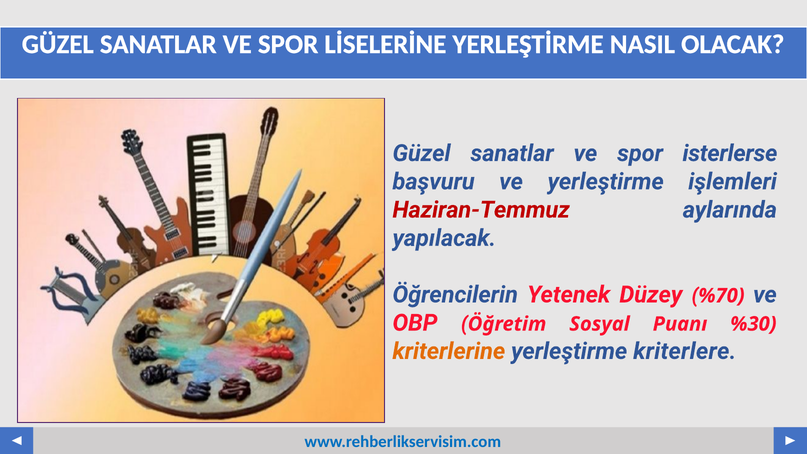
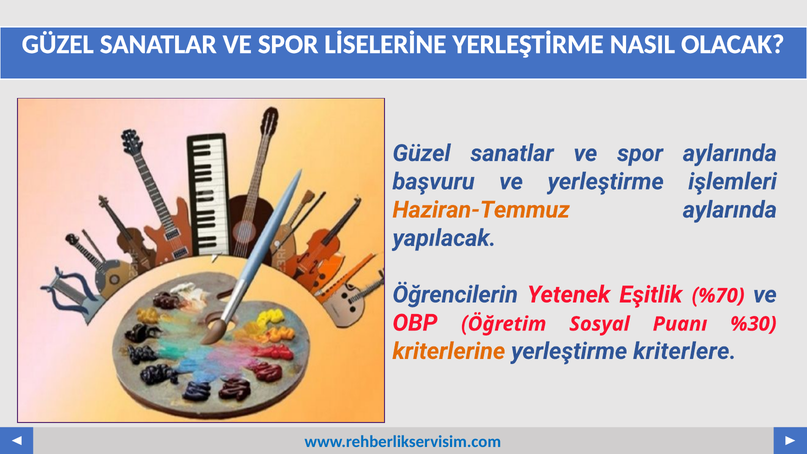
spor isterlerse: isterlerse -> aylarında (730, 153)
Haziran-Temmuz colour: red -> orange (481, 210)
Düzey: Düzey -> Eşitlik (651, 295)
